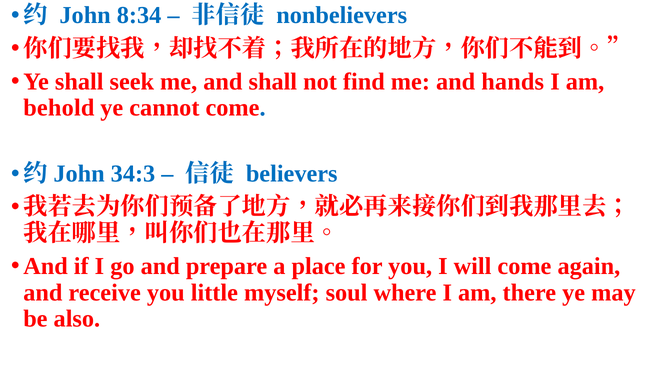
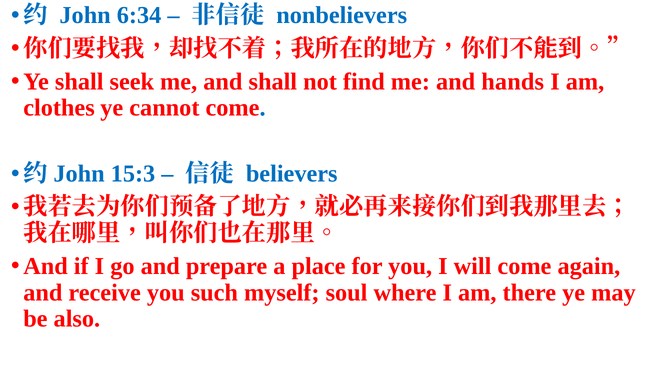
8:34: 8:34 -> 6:34 (139, 15)
behold: behold -> clothes (59, 108)
34:3: 34:3 -> 15:3 (133, 174)
little: little -> such (214, 292)
